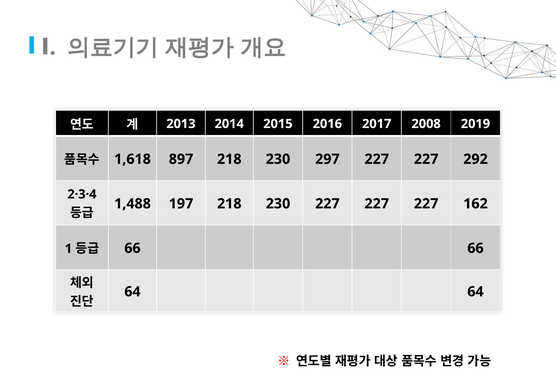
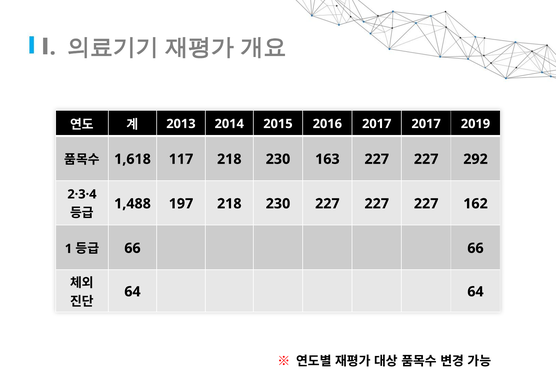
2017 2008: 2008 -> 2017 (426, 124)
897: 897 -> 117 (181, 159)
297: 297 -> 163 (327, 159)
